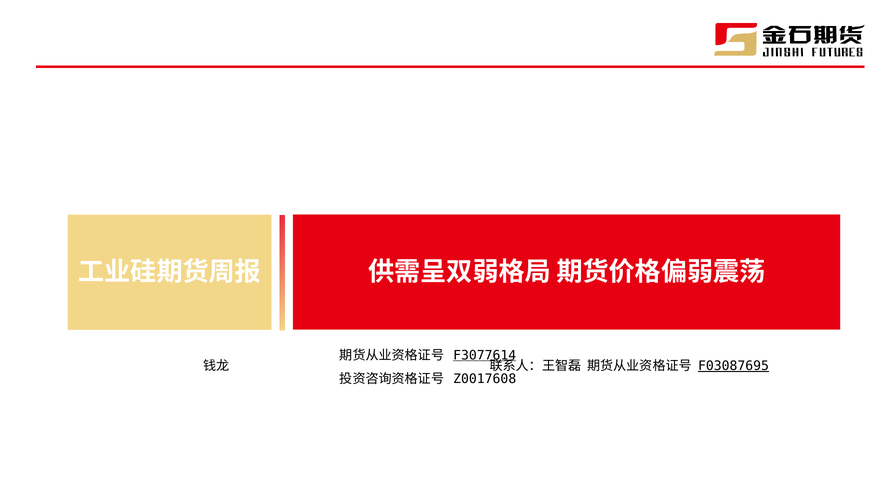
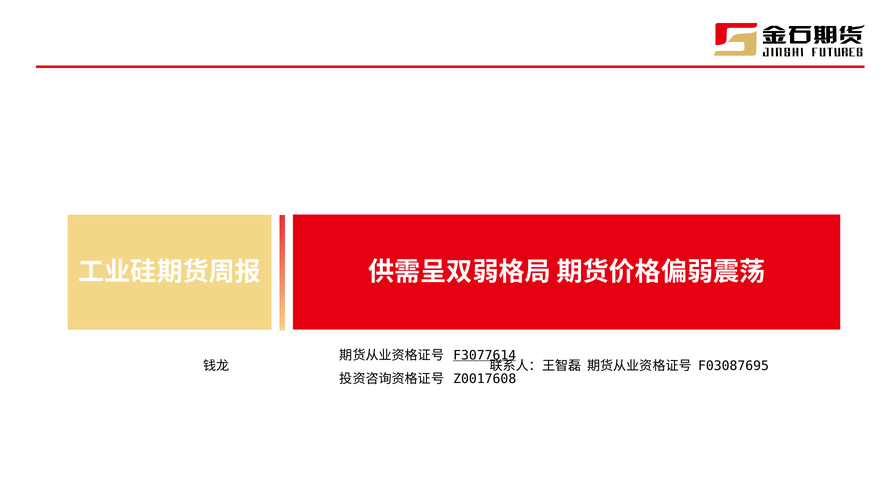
F03087695 underline: present -> none (734, 366)
